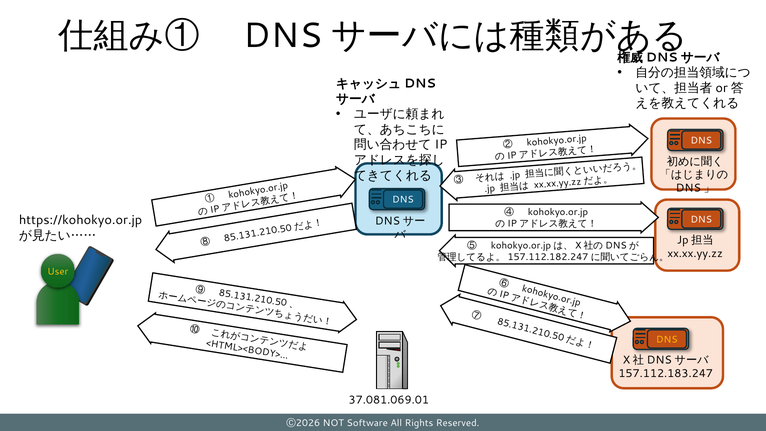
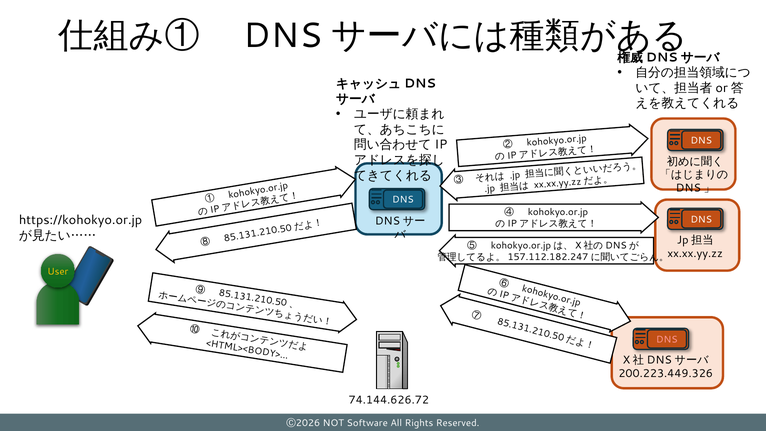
DNS colour: yellow -> pink (667, 339)
157.112.183.247: 157.112.183.247 -> 200.223.449.326 (666, 374)
37.081.069.01: 37.081.069.01 -> 74.144.626.72 (389, 400)
